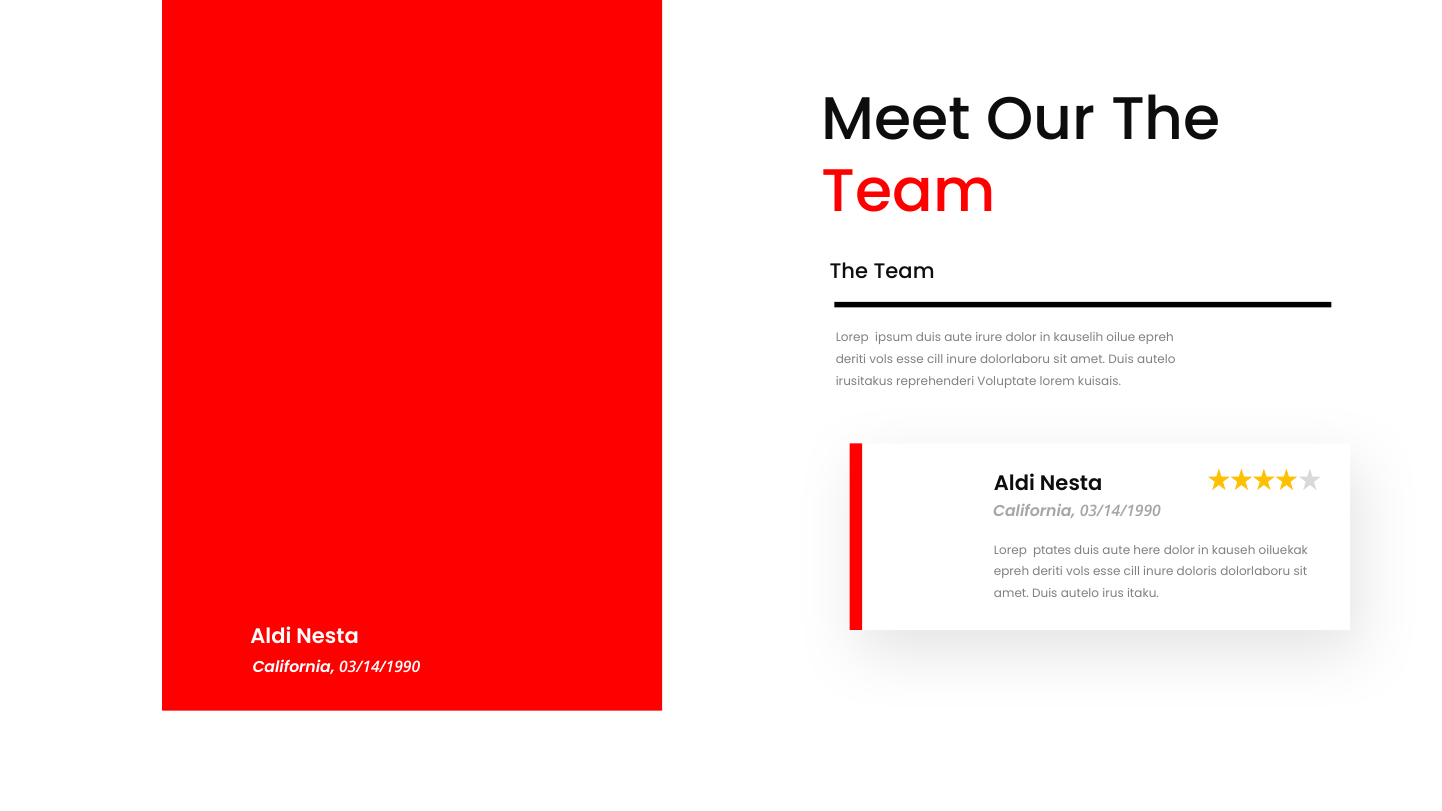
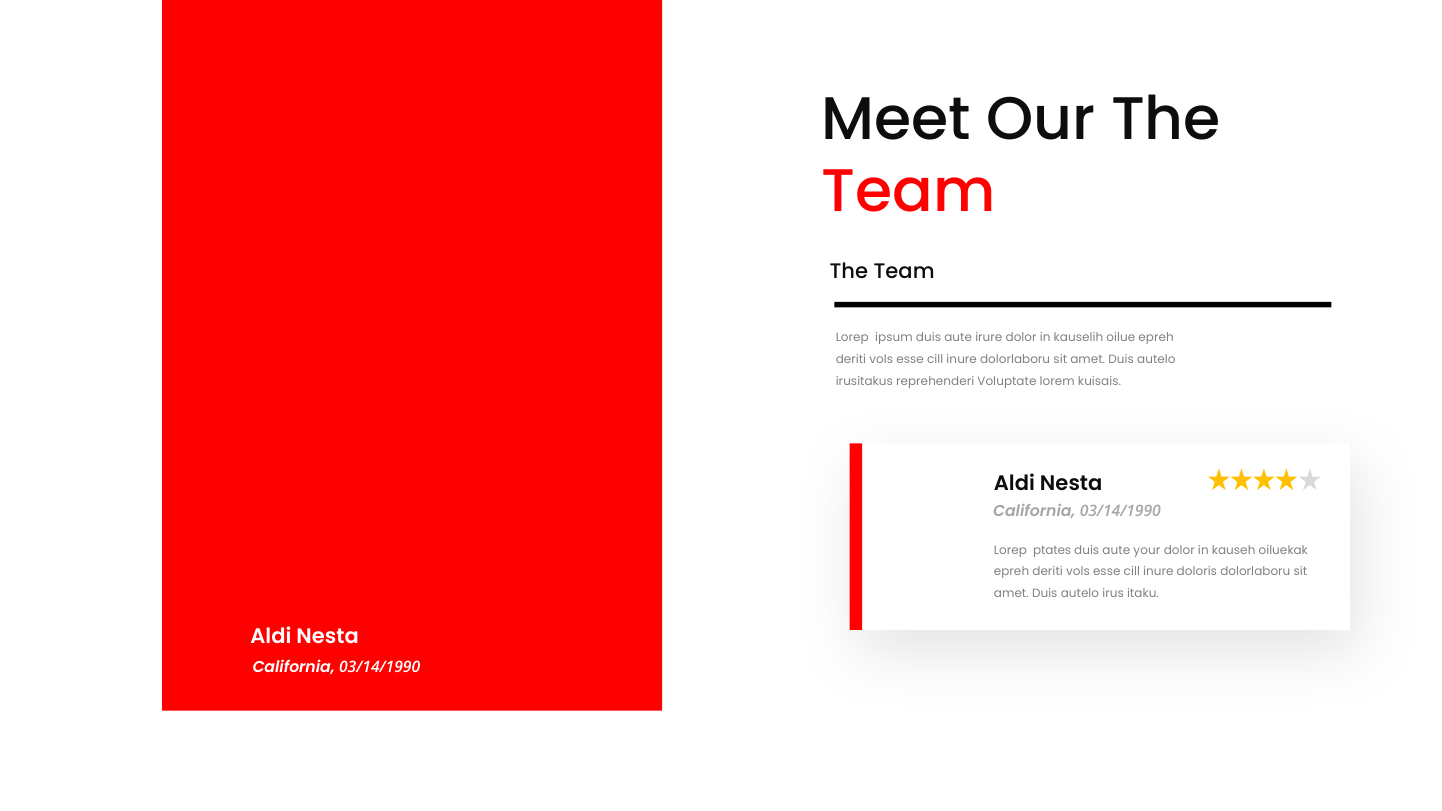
here: here -> your (1147, 550)
